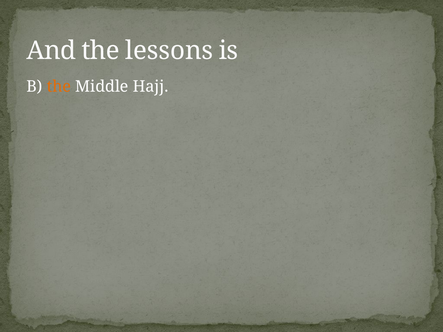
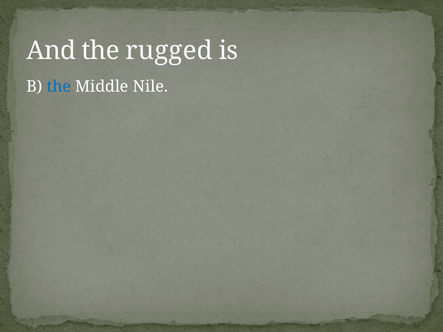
lessons: lessons -> rugged (169, 51)
the colour: orange -> blue (59, 87)
Hajj: Hajj -> Nile (151, 87)
